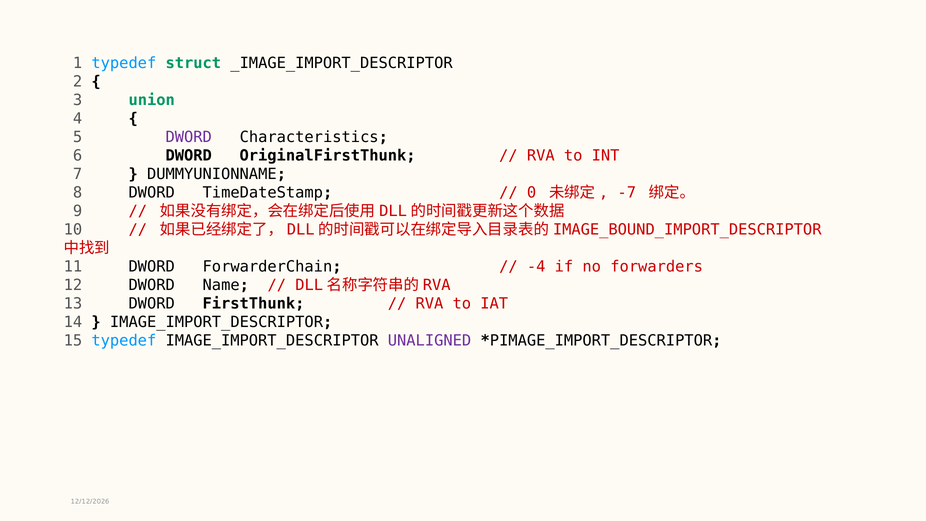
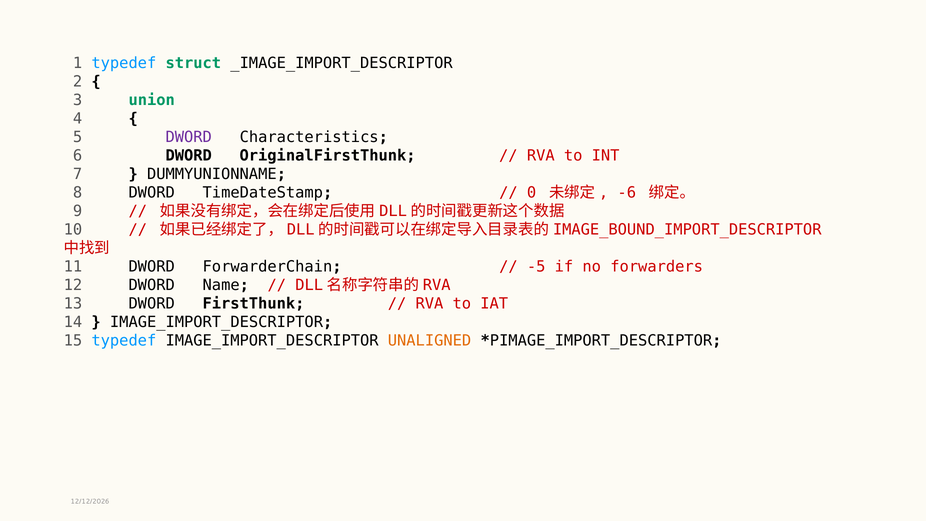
-7: -7 -> -6 (627, 192)
-4: -4 -> -5 (536, 267)
UNALIGNED colour: purple -> orange (430, 341)
